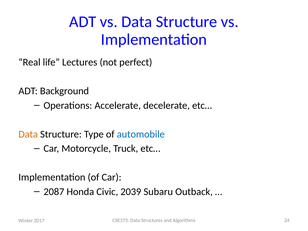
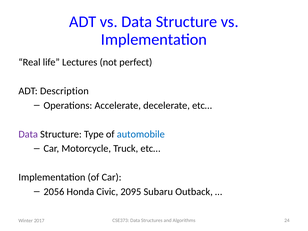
Background: Background -> Description (64, 91)
Data colour: orange -> purple (28, 134)
2087: 2087 -> 2056 (54, 192)
2039: 2039 -> 2095 (131, 192)
